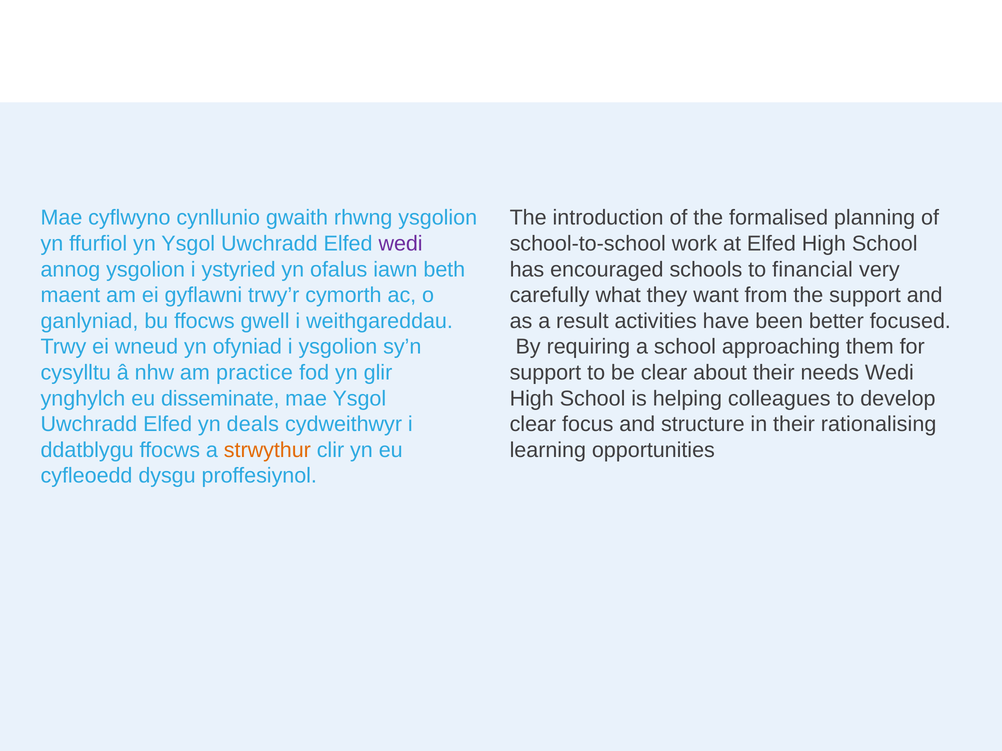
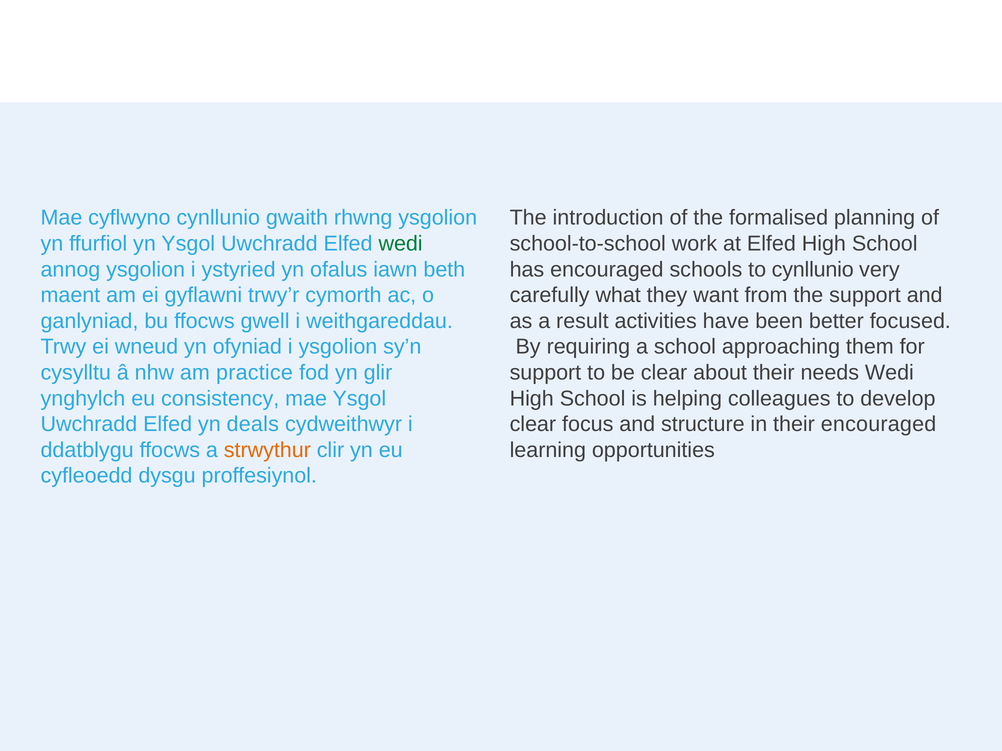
wedi colour: purple -> green (401, 244)
to financial: financial -> cynllunio (813, 270)
disseminate: disseminate -> consistency (220, 399)
their rationalising: rationalising -> encouraged (879, 425)
